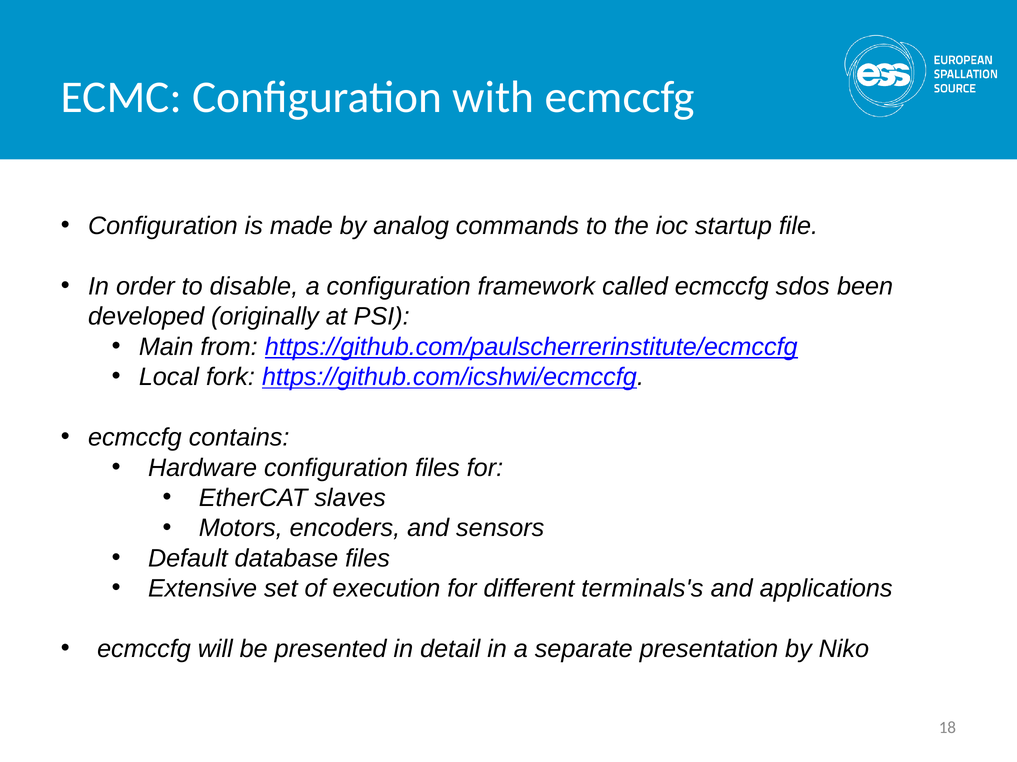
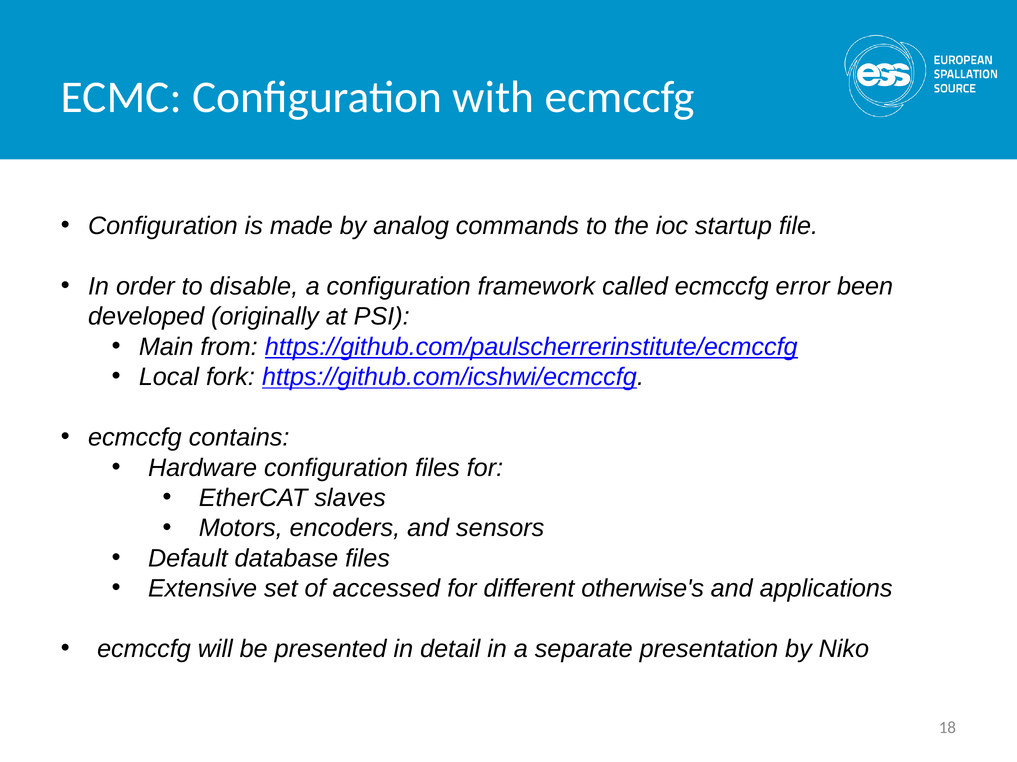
sdos: sdos -> error (803, 287)
execution: execution -> accessed (386, 589)
terminals's: terminals's -> otherwise's (643, 589)
